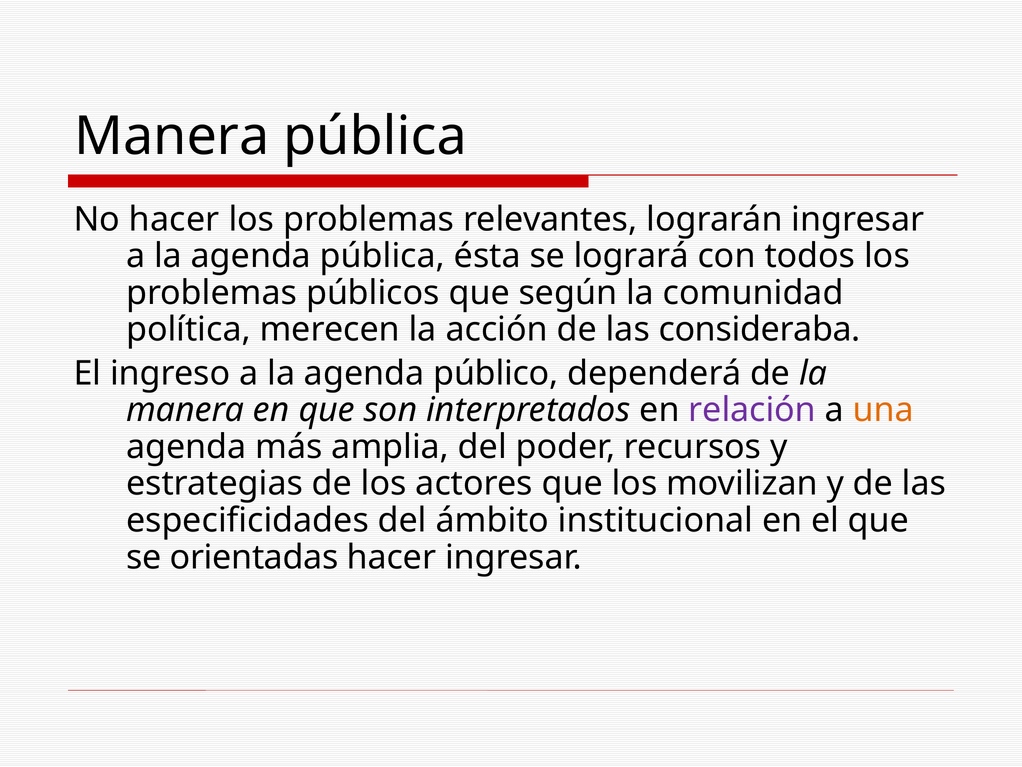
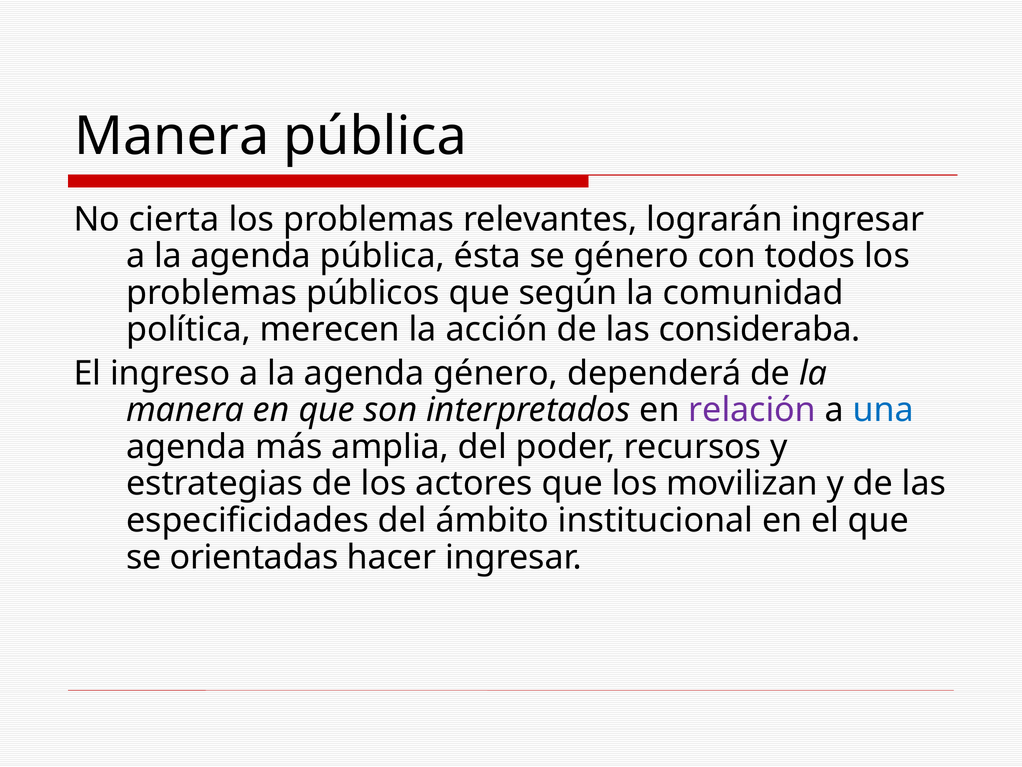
No hacer: hacer -> cierta (174, 219)
se logrará: logrará -> género (631, 256)
agenda público: público -> género (496, 373)
una colour: orange -> blue (883, 410)
